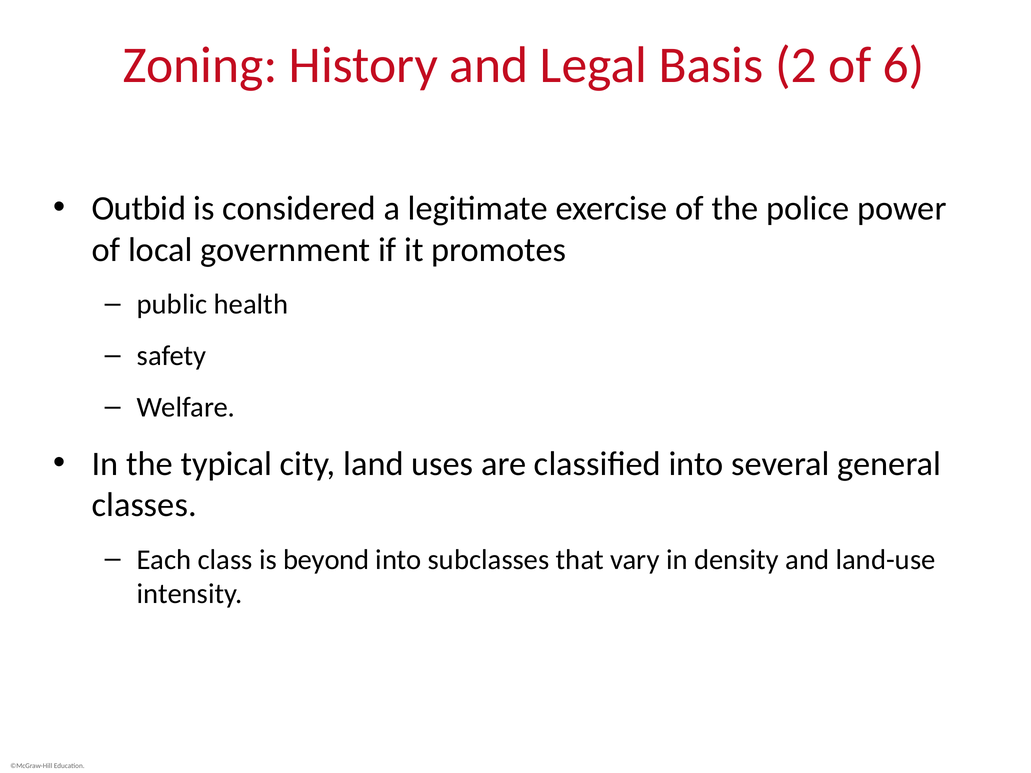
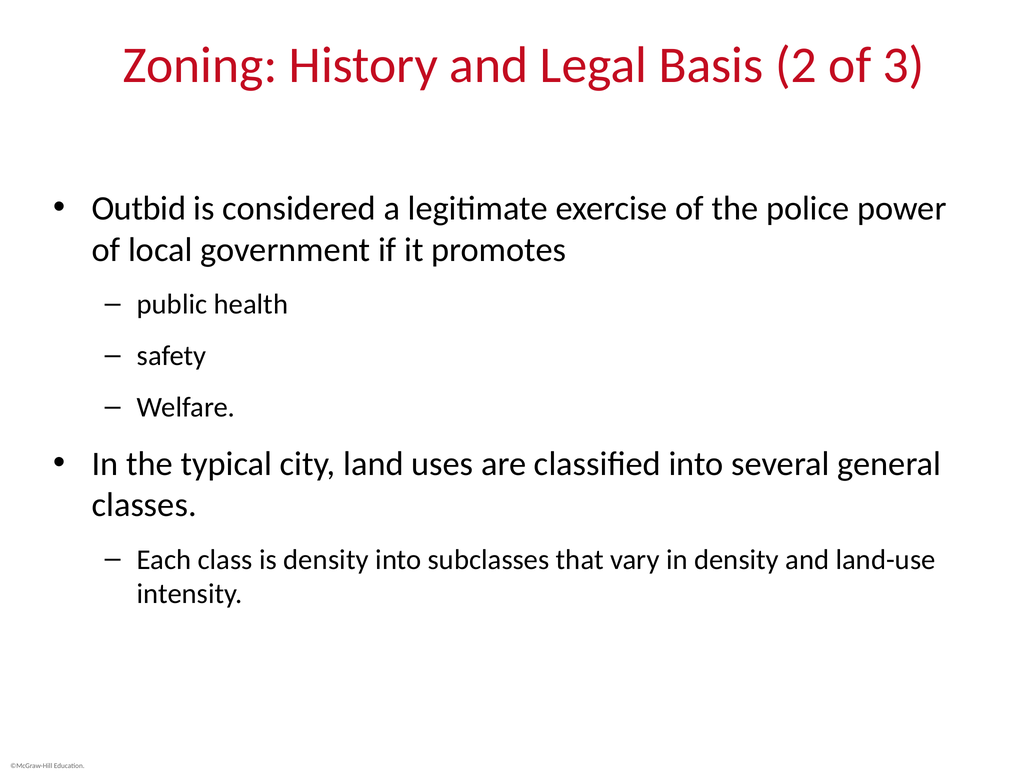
6: 6 -> 3 (904, 65)
is beyond: beyond -> density (326, 560)
